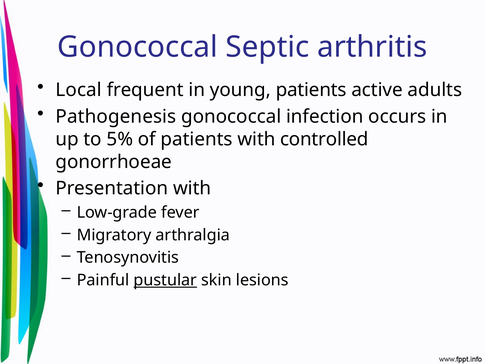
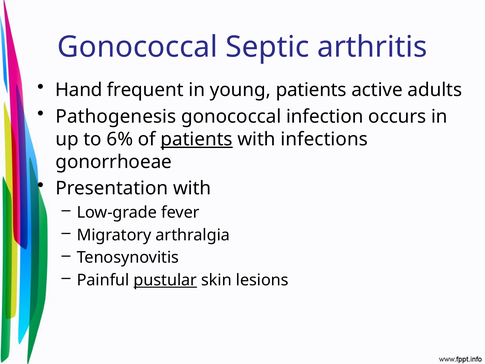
Local: Local -> Hand (79, 90)
5%: 5% -> 6% (120, 139)
patients underline: none -> present (197, 139)
controlled: controlled -> infections (324, 139)
